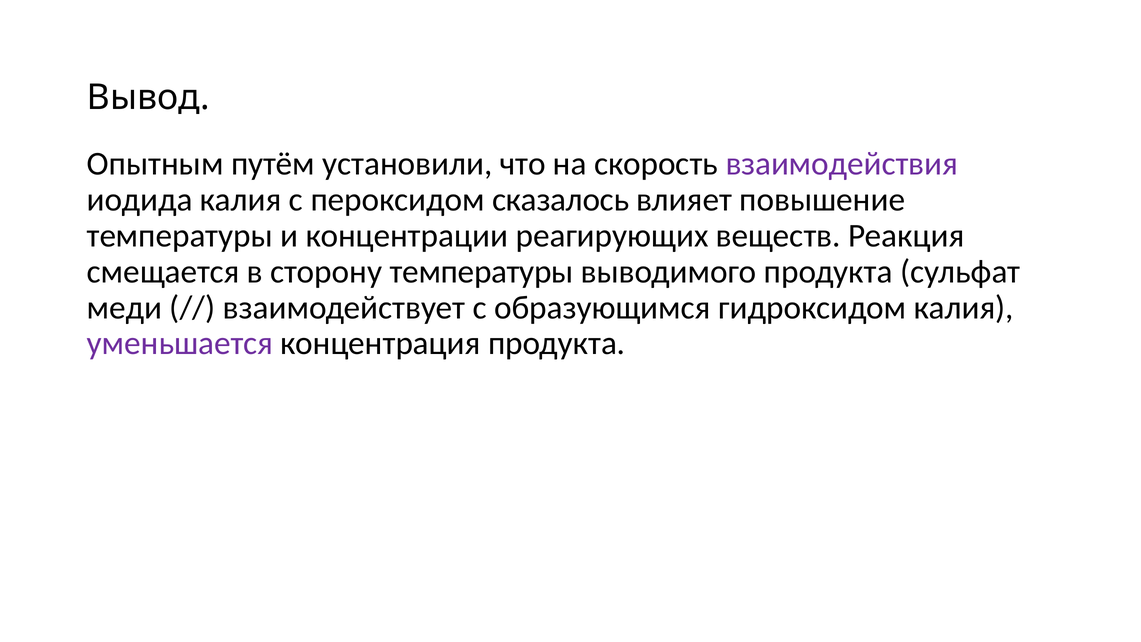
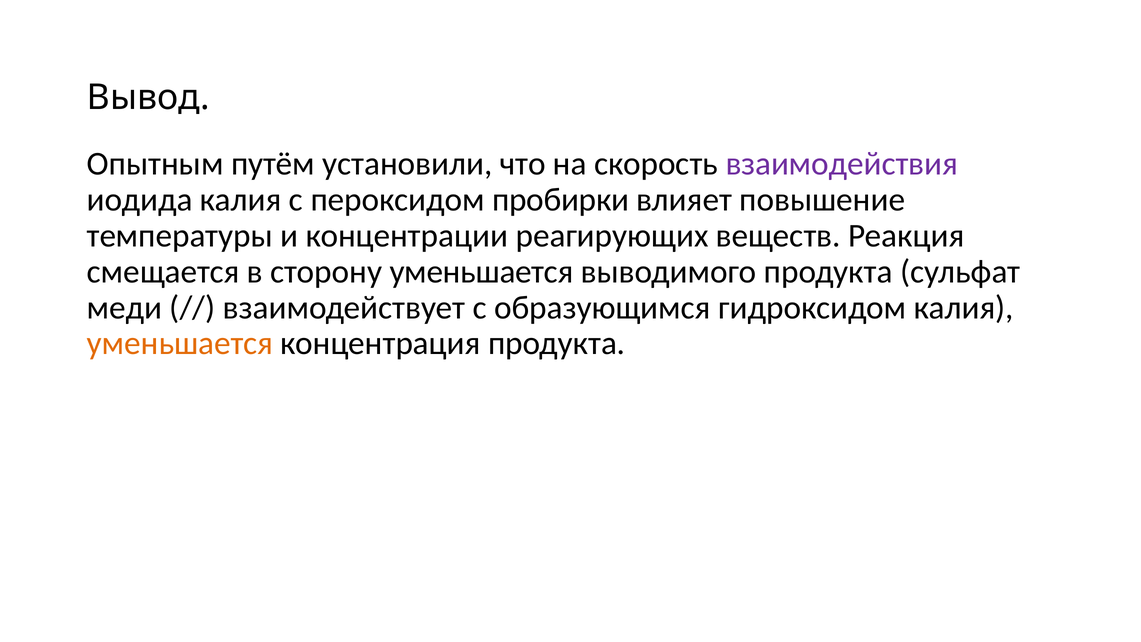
сказалось: сказалось -> пробирки (561, 200)
сторону температуры: температуры -> уменьшается (482, 272)
уменьшается colour: purple -> orange (180, 343)
